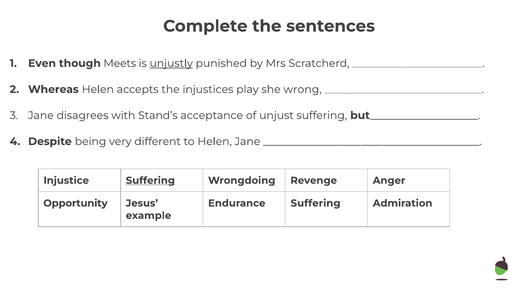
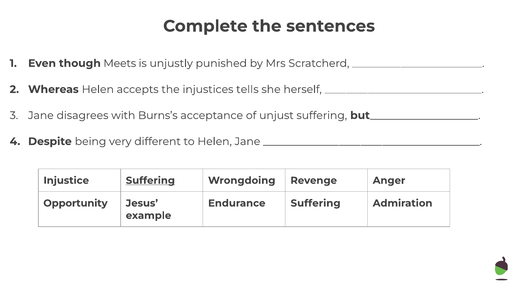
unjustly underline: present -> none (171, 63)
play: play -> tells (247, 89)
wrong: wrong -> herself (303, 89)
Stand’s: Stand’s -> Burns’s (158, 115)
